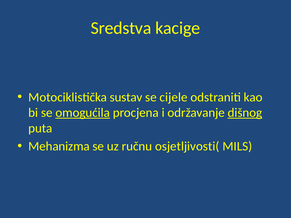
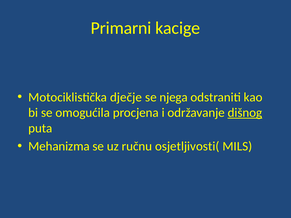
Sredstva: Sredstva -> Primarni (121, 28)
sustav: sustav -> dječje (126, 97)
cijele: cijele -> njega (174, 97)
omogućila underline: present -> none (83, 113)
